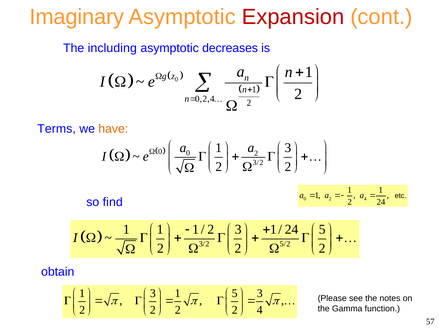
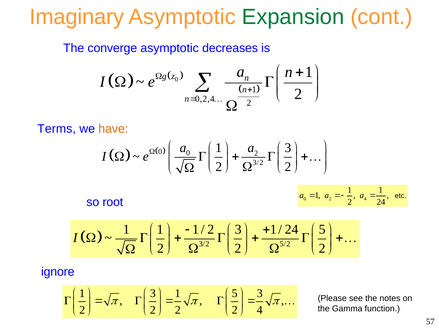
Expansion colour: red -> green (293, 17)
including: including -> converge (112, 48)
find: find -> root (113, 202)
obtain: obtain -> ignore (58, 271)
